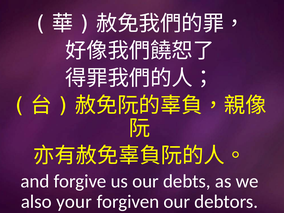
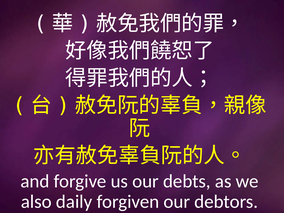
your: your -> daily (74, 202)
